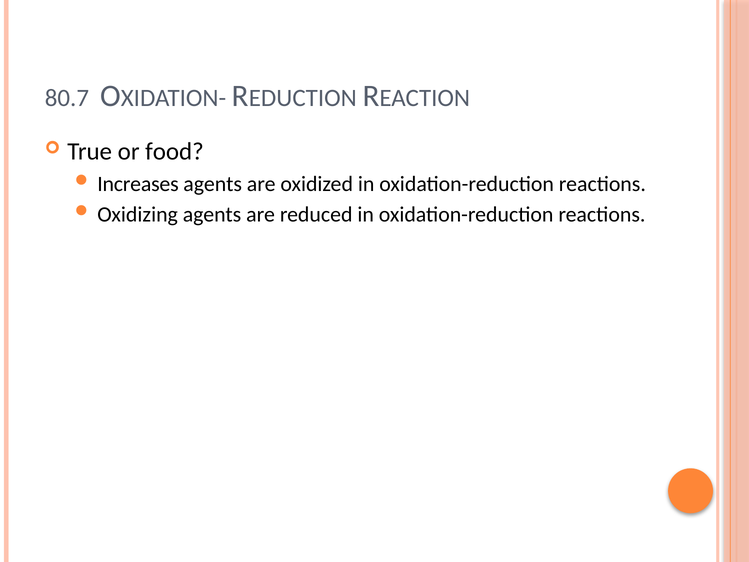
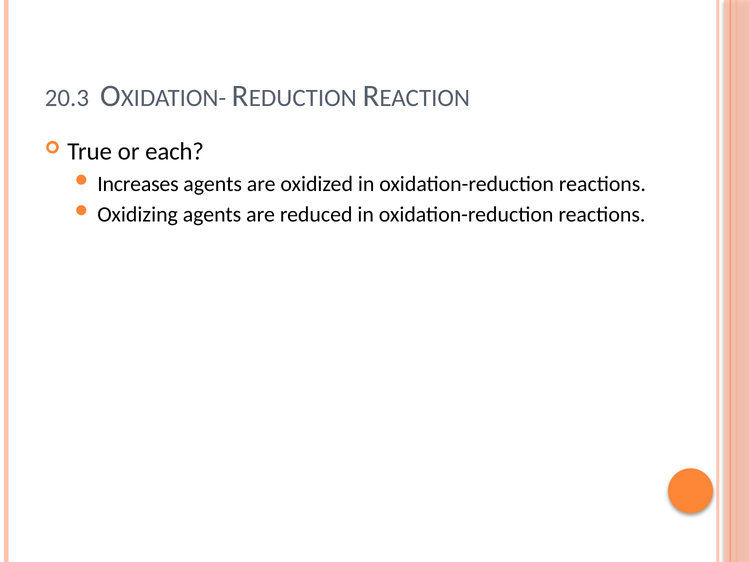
80.7: 80.7 -> 20.3 (67, 98)
food: food -> each (175, 151)
